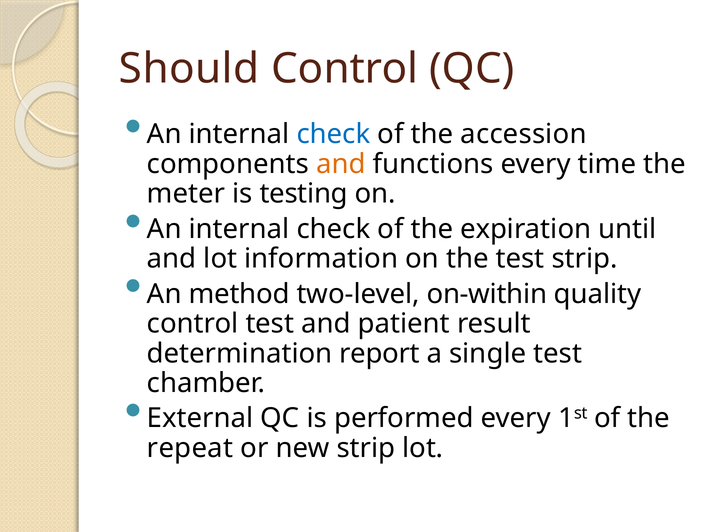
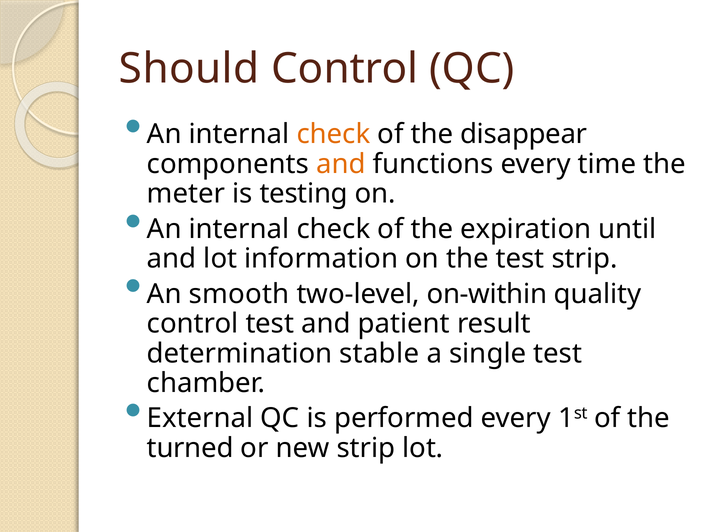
check colour: blue -> orange (333, 134)
accession: accession -> disappear (524, 134)
method: method -> smooth (239, 294)
report: report -> stable (379, 354)
repeat: repeat -> turned (190, 449)
